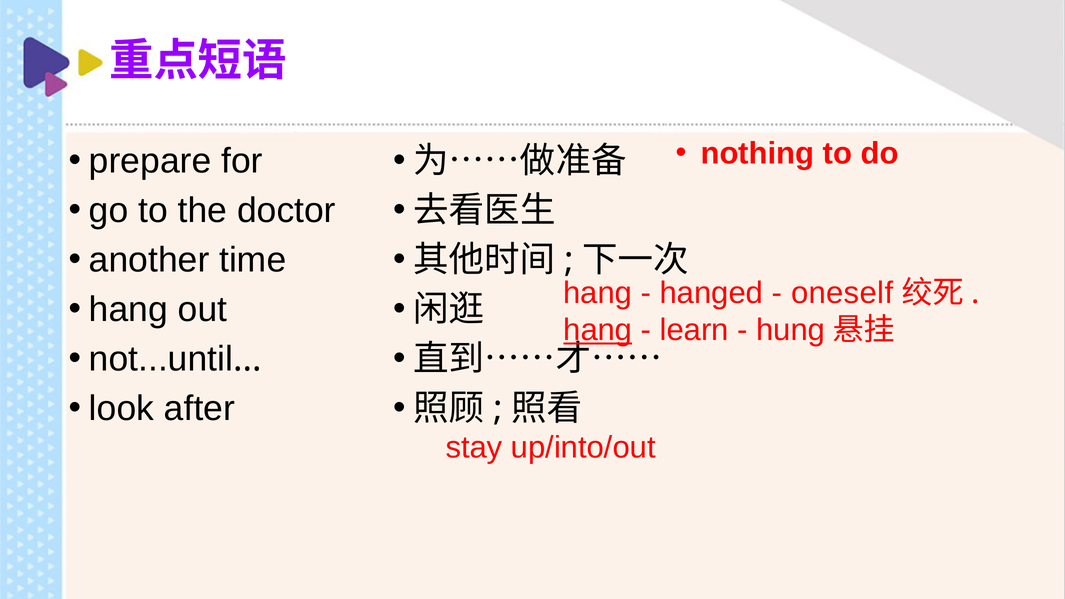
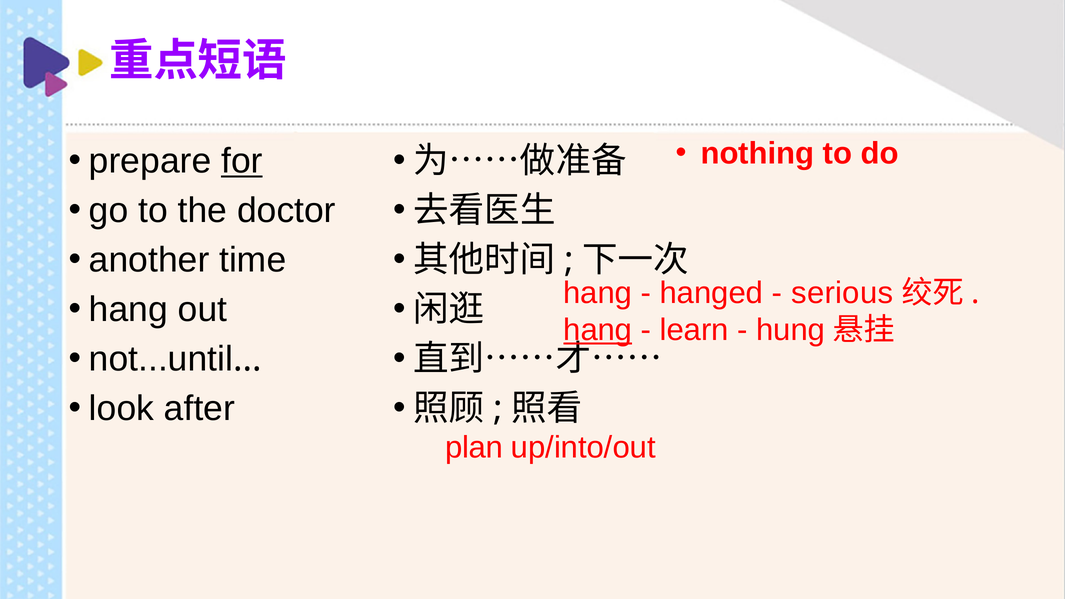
for underline: none -> present (242, 161)
oneself: oneself -> serious (842, 293)
stay: stay -> plan (474, 447)
